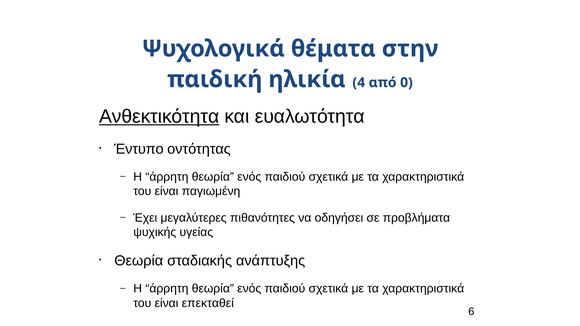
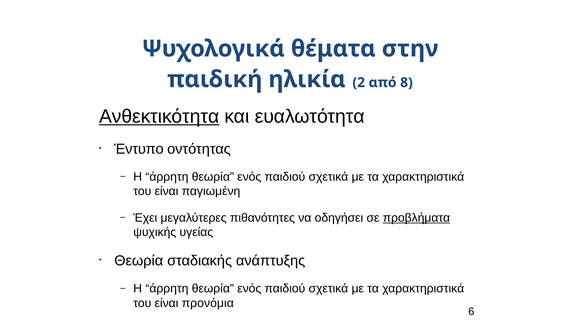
4: 4 -> 2 (359, 83)
0: 0 -> 8 (406, 83)
προβλήματα underline: none -> present (416, 218)
επεκταθεί: επεκταθεί -> προνόμια (208, 303)
